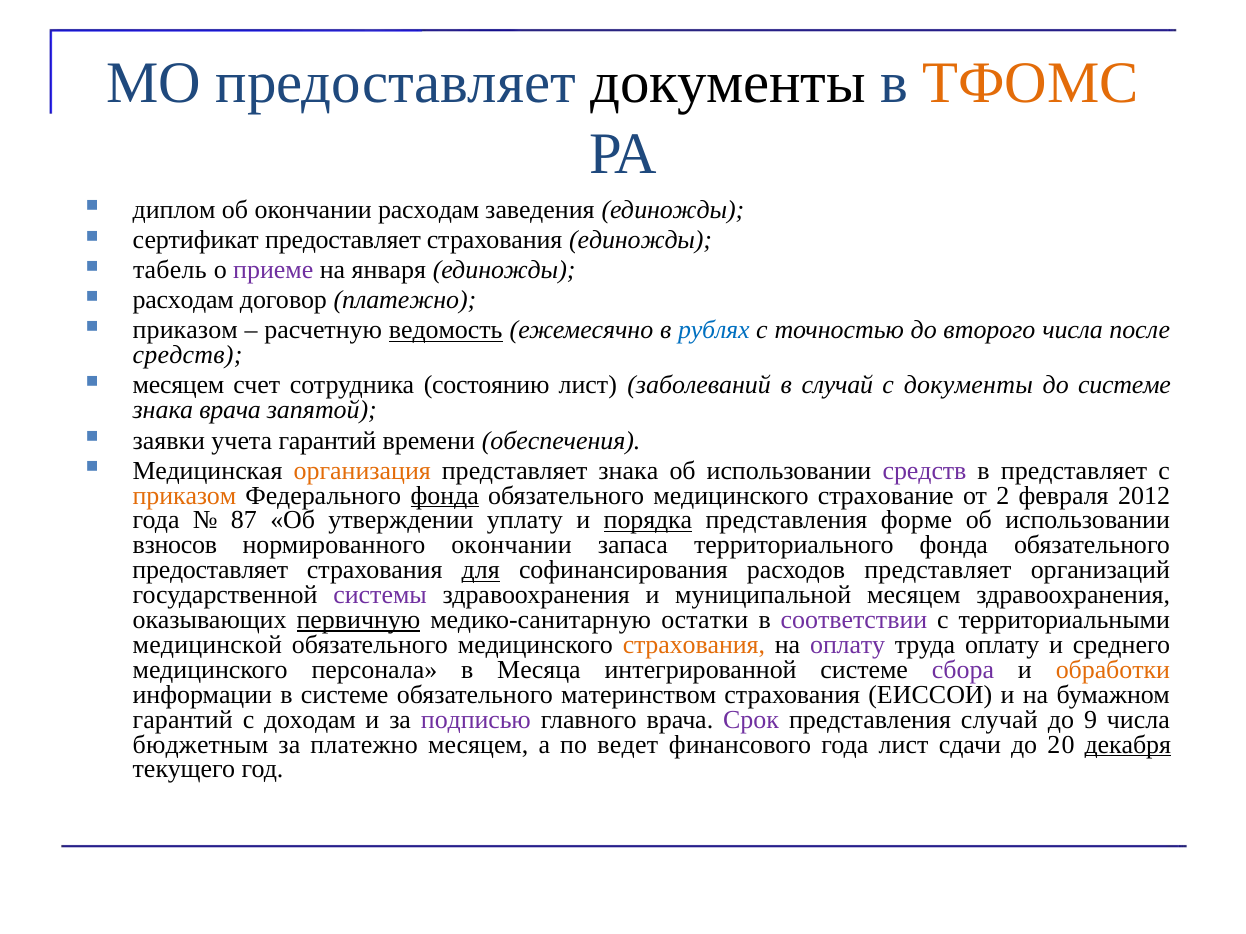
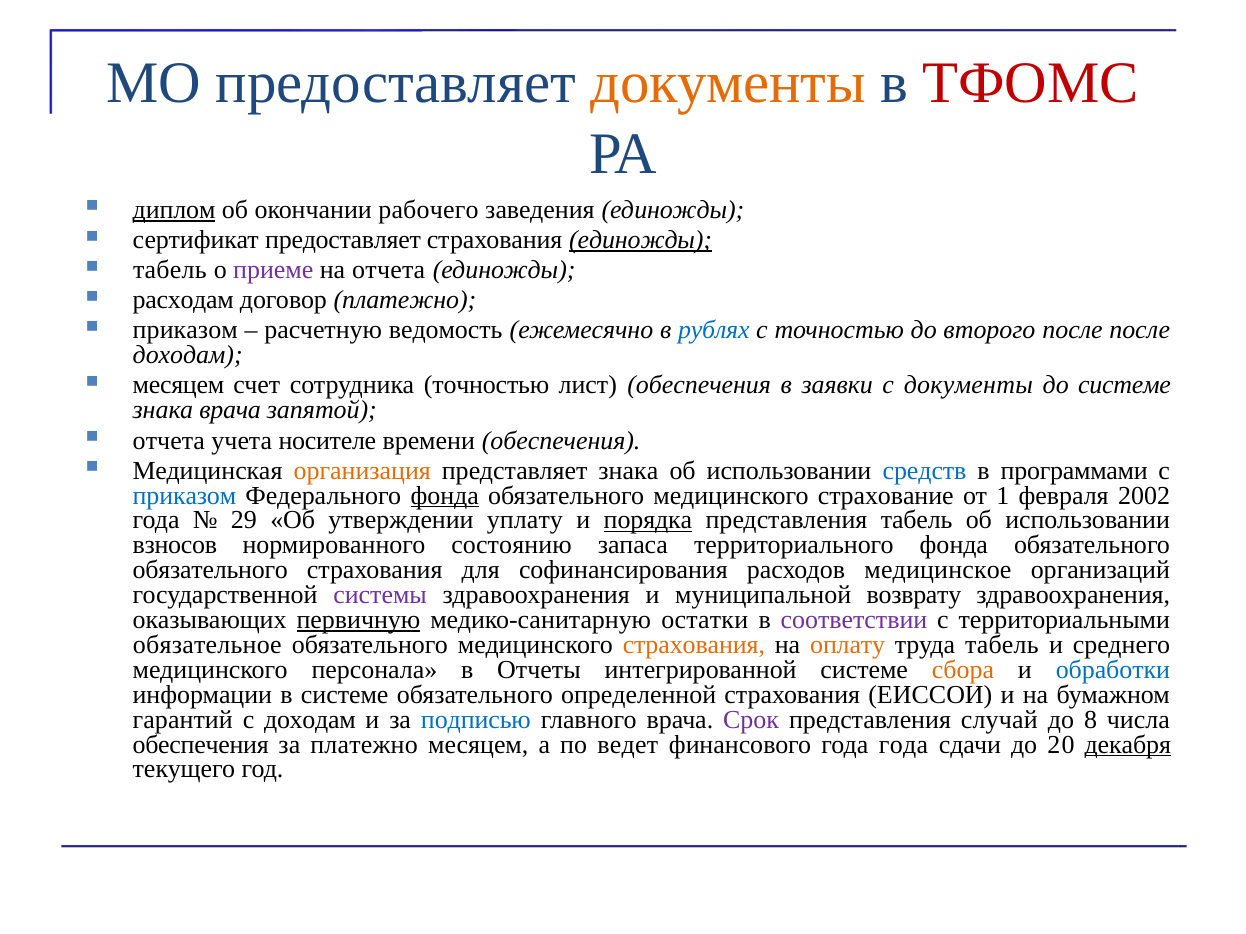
документы colour: black -> orange (728, 84)
ТФОМС colour: orange -> red (1031, 84)
диплом underline: none -> present (174, 210)
окончании расходам: расходам -> рабочего (428, 210)
единожды underline: none -> present (641, 240)
на января: января -> отчета (389, 270)
ведомость underline: present -> none (446, 331)
второго числа: числа -> после (1072, 331)
средств: средств -> доходам (188, 356)
сотрудника состоянию: состоянию -> точностью (487, 386)
лист заболеваний: заболеваний -> обеспечения (699, 386)
в случай: случай -> заявки (837, 386)
заявки: заявки -> отчета (169, 441)
учета гарантий: гарантий -> носителе (327, 441)
средств colour: purple -> blue (925, 471)
в представляет: представляет -> программами (1074, 471)
приказом colour: orange -> blue (184, 496)
2: 2 -> 1 (1003, 496)
2012: 2012 -> 2002 (1144, 496)
87: 87 -> 29 (244, 521)
представления форме: форме -> табель (917, 521)
нормированного окончании: окончании -> состоянию (512, 546)
предоставляет: предоставляет -> обязательного (210, 570)
для underline: present -> none (481, 570)
расходов представляет: представляет -> медицинское (938, 570)
муниципальной месяцем: месяцем -> возврату (914, 595)
медицинской: медицинской -> обязательное (207, 645)
оплату colour: purple -> orange (848, 645)
труда оплату: оплату -> табель (1002, 645)
Месяца: Месяца -> Отчеты (539, 670)
сбора colour: purple -> orange (963, 670)
обработки colour: orange -> blue (1113, 670)
материнством: материнством -> определенной (639, 695)
подписью colour: purple -> blue (476, 720)
9: 9 -> 8 (1091, 720)
бюджетным: бюджетным -> обеспечения (201, 745)
года лист: лист -> года (904, 745)
